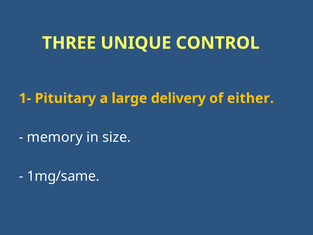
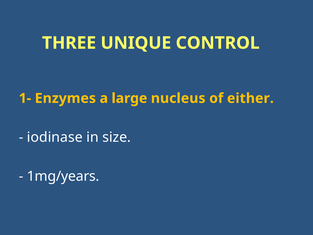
Pituitary: Pituitary -> Enzymes (65, 98)
delivery: delivery -> nucleus (178, 98)
memory: memory -> iodinase (55, 137)
1mg/same: 1mg/same -> 1mg/years (63, 176)
